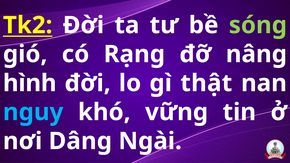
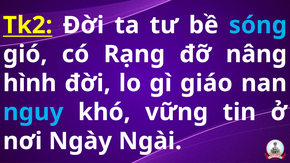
sóng colour: light green -> light blue (258, 25)
thật: thật -> giáo (206, 83)
Dâng: Dâng -> Ngày (80, 141)
